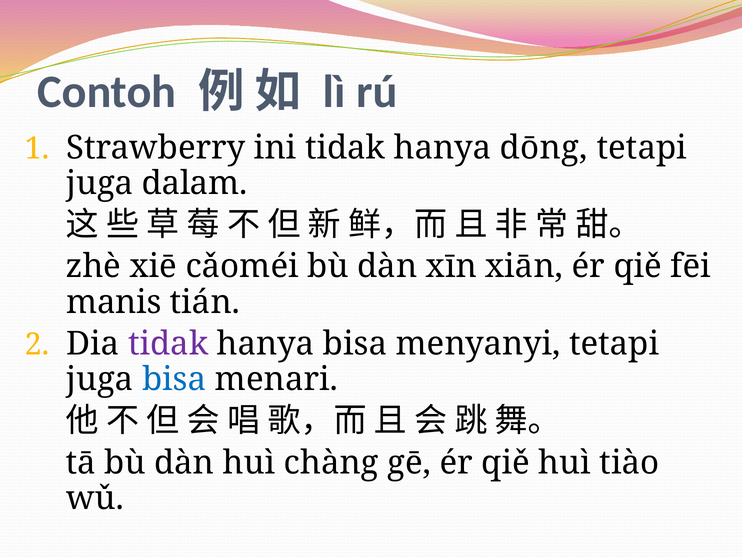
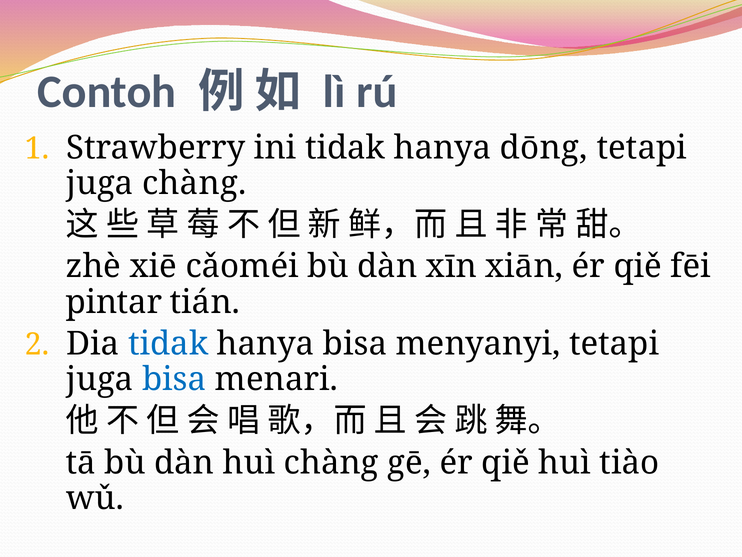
juga dalam: dalam -> chàng (194, 183)
manis: manis -> pintar (114, 302)
tidak colour: purple -> blue (168, 343)
